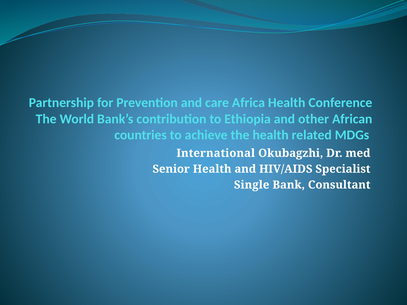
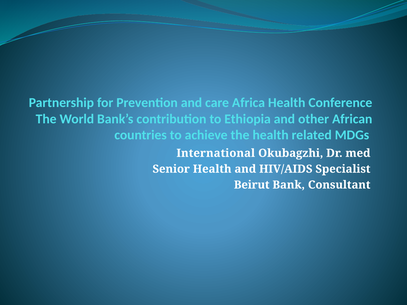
Single: Single -> Beirut (252, 185)
